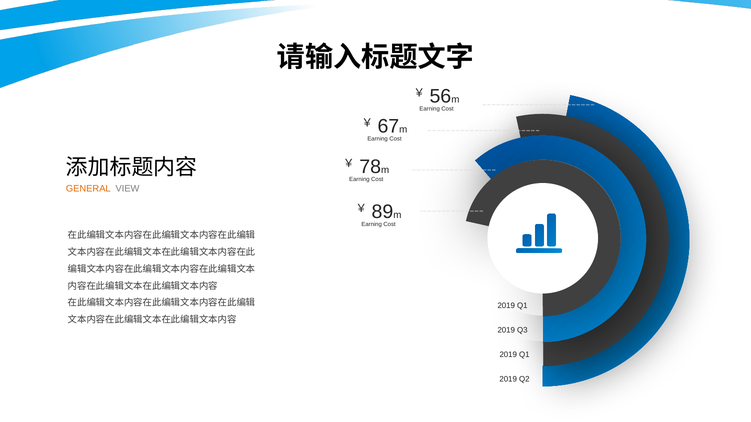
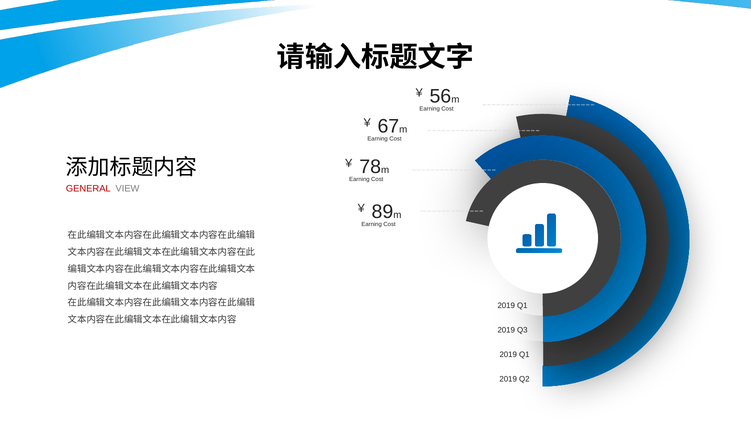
GENERAL colour: orange -> red (88, 189)
